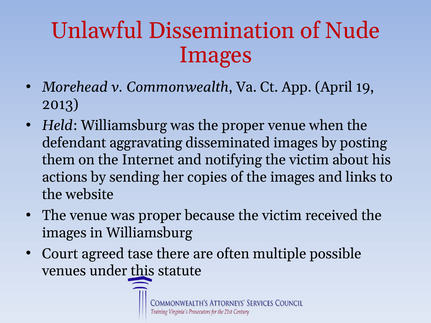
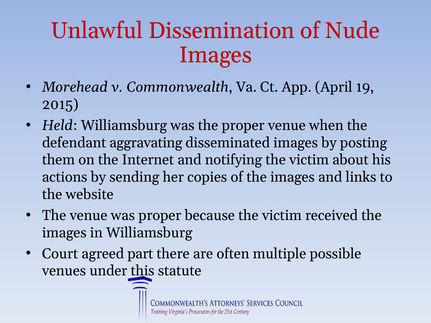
2013: 2013 -> 2015 (60, 104)
tase: tase -> part (140, 254)
